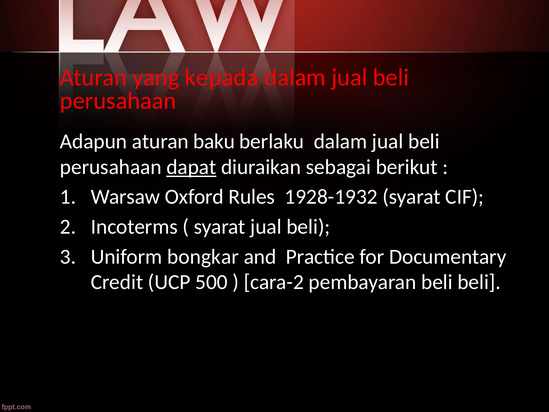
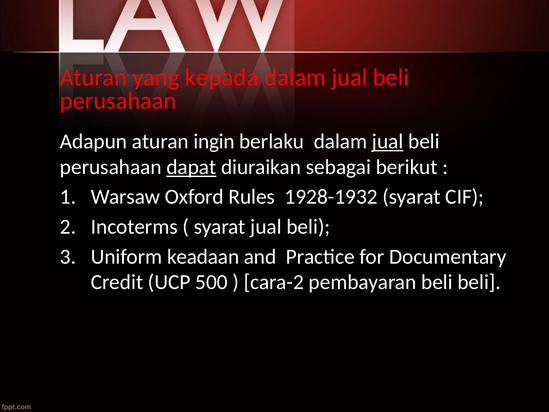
baku: baku -> ingin (214, 141)
jual underline: none -> present (388, 141)
bongkar: bongkar -> keadaan (203, 257)
